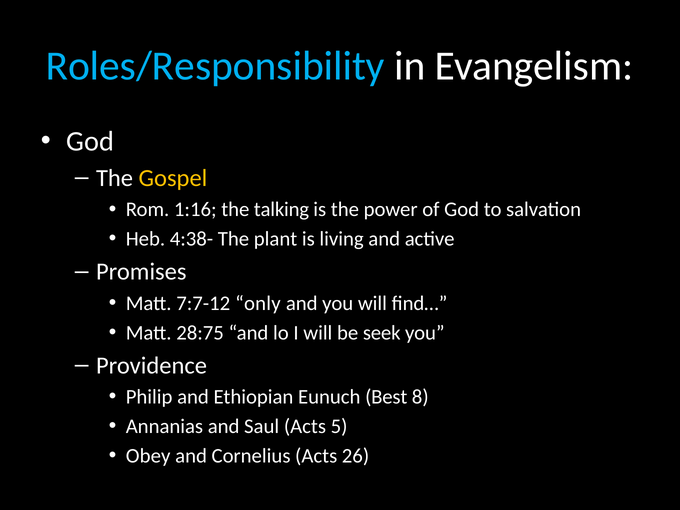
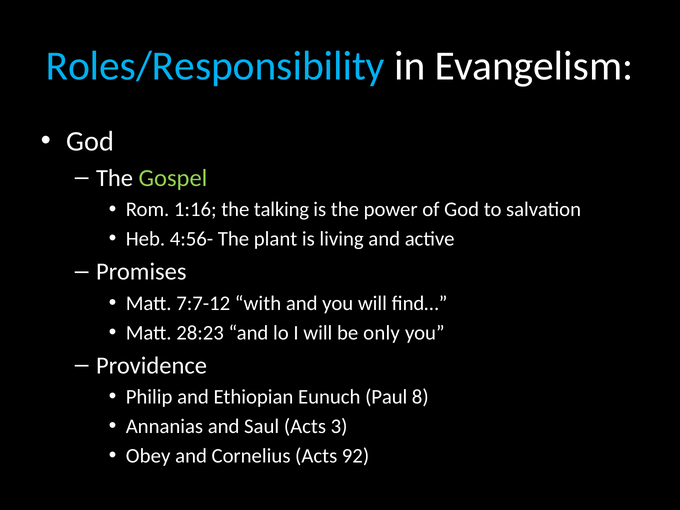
Gospel colour: yellow -> light green (173, 178)
4:38-: 4:38- -> 4:56- (191, 239)
only: only -> with (258, 303)
28:75: 28:75 -> 28:23 (200, 333)
seek: seek -> only (382, 333)
Best: Best -> Paul (386, 397)
5: 5 -> 3 (339, 426)
26: 26 -> 92 (356, 456)
